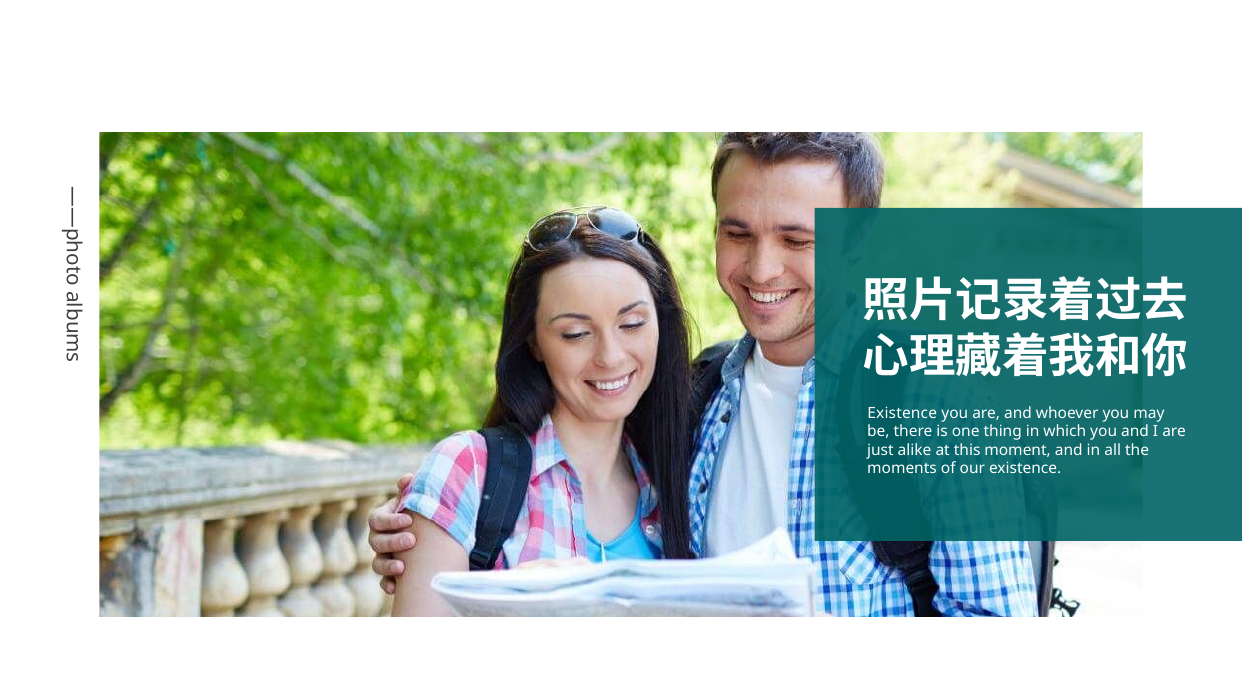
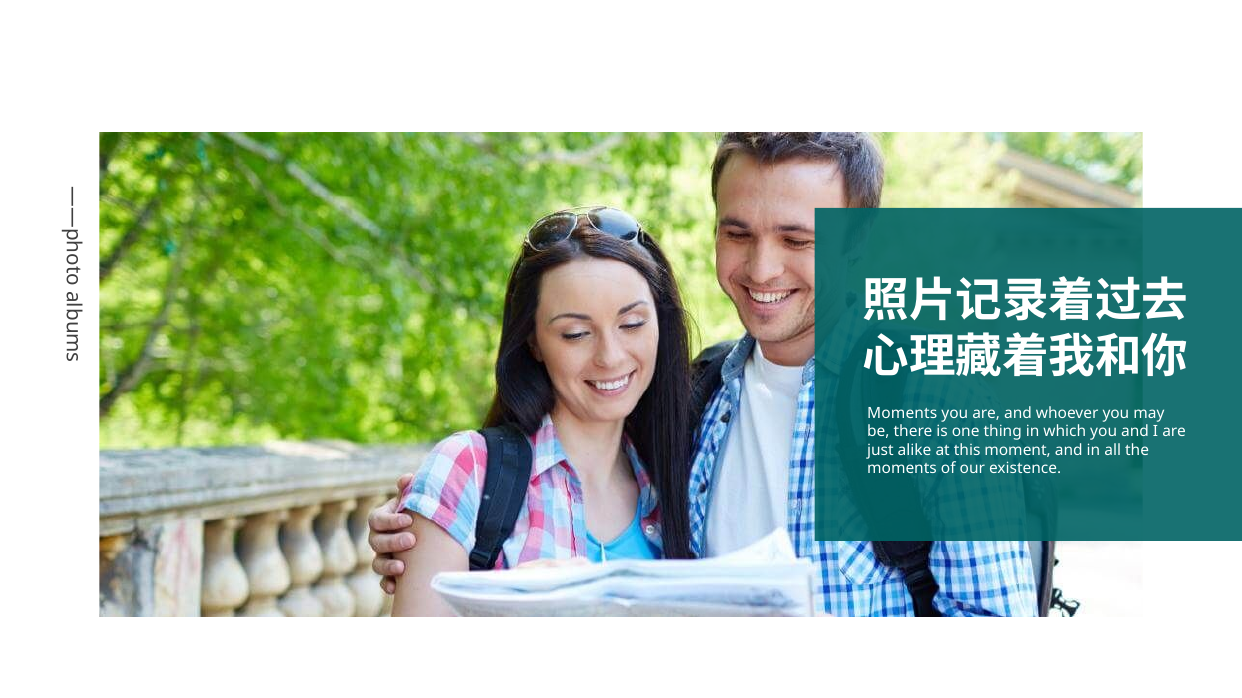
Existence: Existence -> Moments (902, 413)
